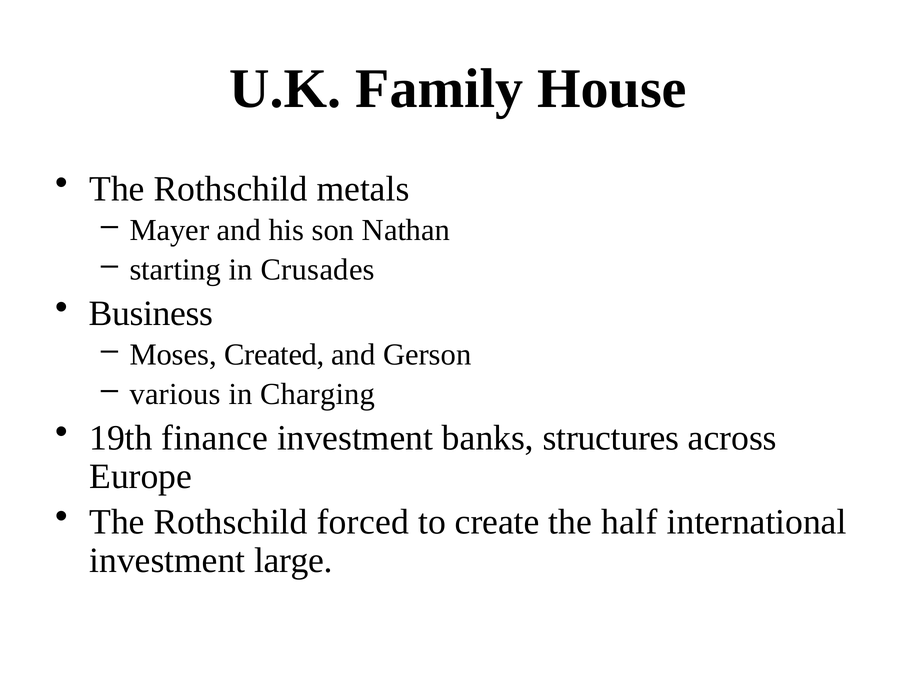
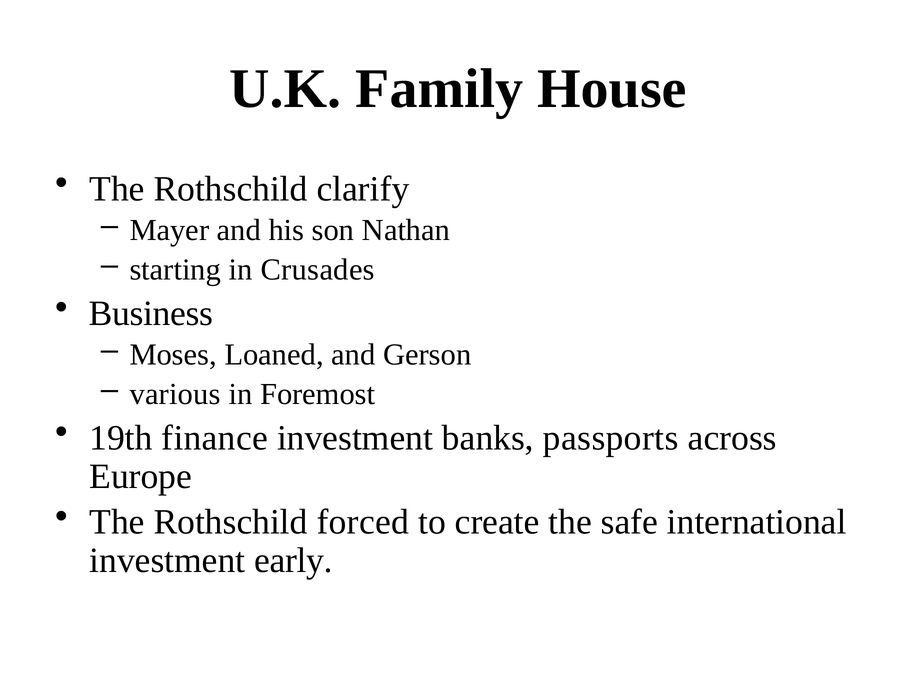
metals: metals -> clarify (363, 189)
Created: Created -> Loaned (274, 355)
Charging: Charging -> Foremost (318, 395)
structures: structures -> passports (611, 438)
half: half -> safe (629, 523)
large: large -> early (293, 561)
